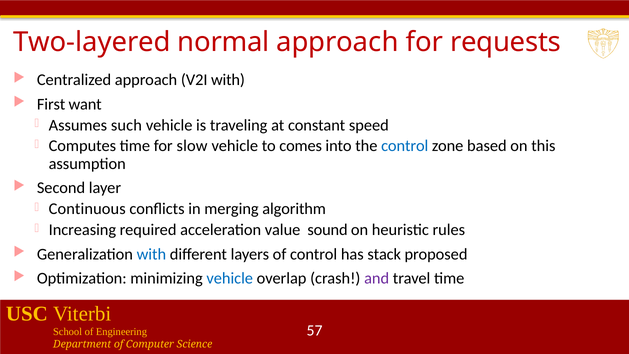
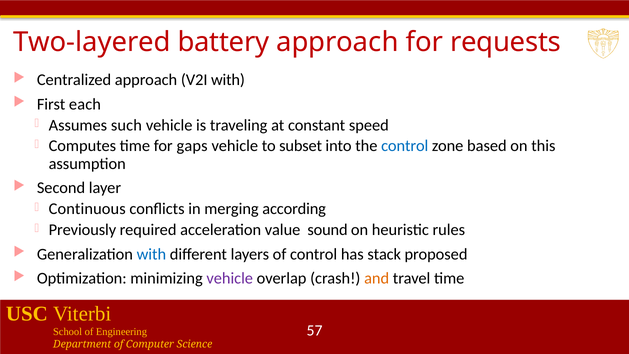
normal: normal -> battery (223, 42)
want: want -> each (85, 104)
slow: slow -> gaps (192, 146)
comes: comes -> subset (301, 146)
algorithm: algorithm -> according (294, 209)
Increasing: Increasing -> Previously (82, 230)
vehicle colour: blue -> purple (230, 278)
and colour: purple -> orange (377, 278)
